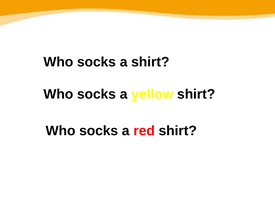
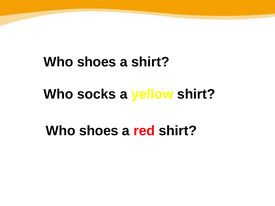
socks: socks -> shoes (97, 62)
socks: socks -> shoes (99, 131)
